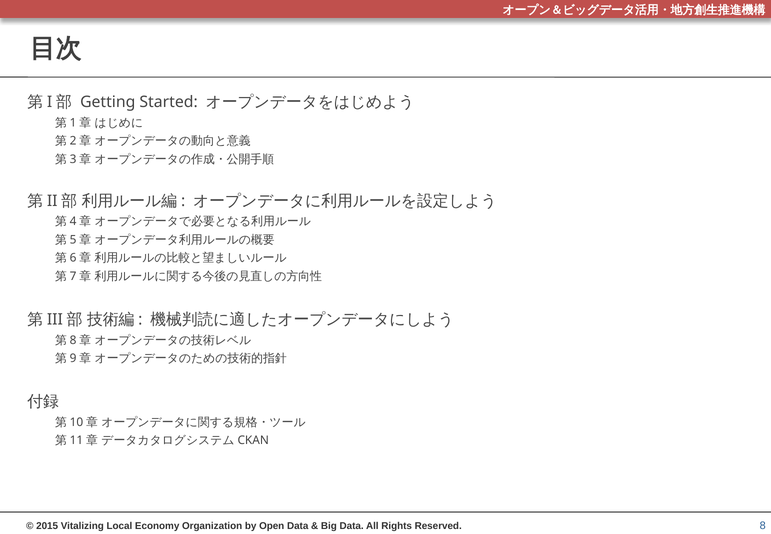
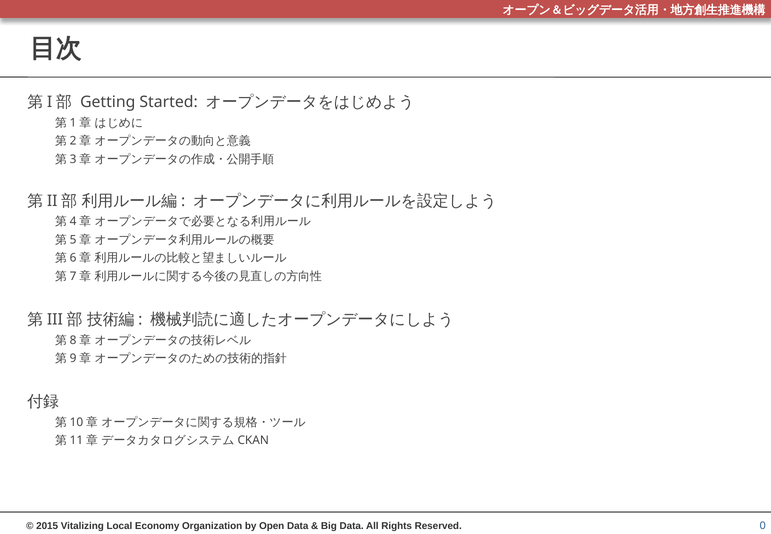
8: 8 -> 0 (763, 525)
